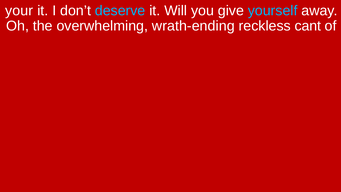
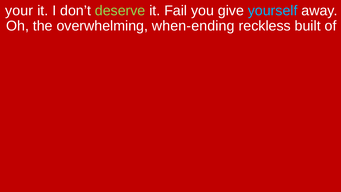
deserve colour: light blue -> light green (120, 11)
Will: Will -> Fail (176, 11)
wrath-ending: wrath-ending -> when-ending (193, 26)
cant: cant -> built (308, 26)
